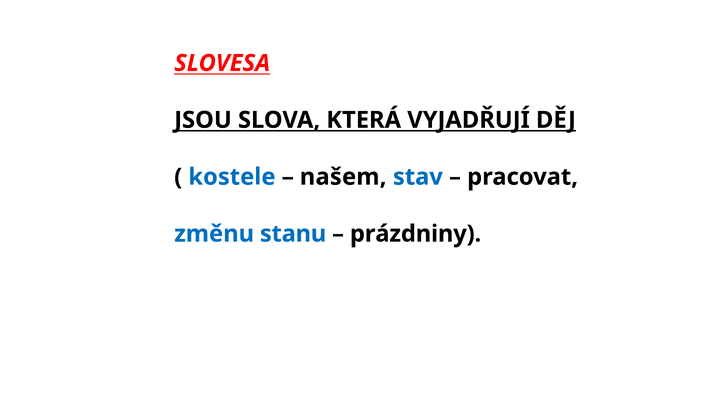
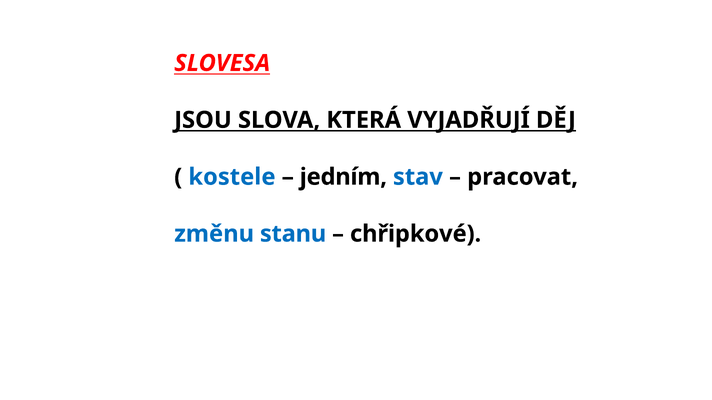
našem: našem -> jedním (343, 177)
prázdniny: prázdniny -> chřipkové (416, 234)
